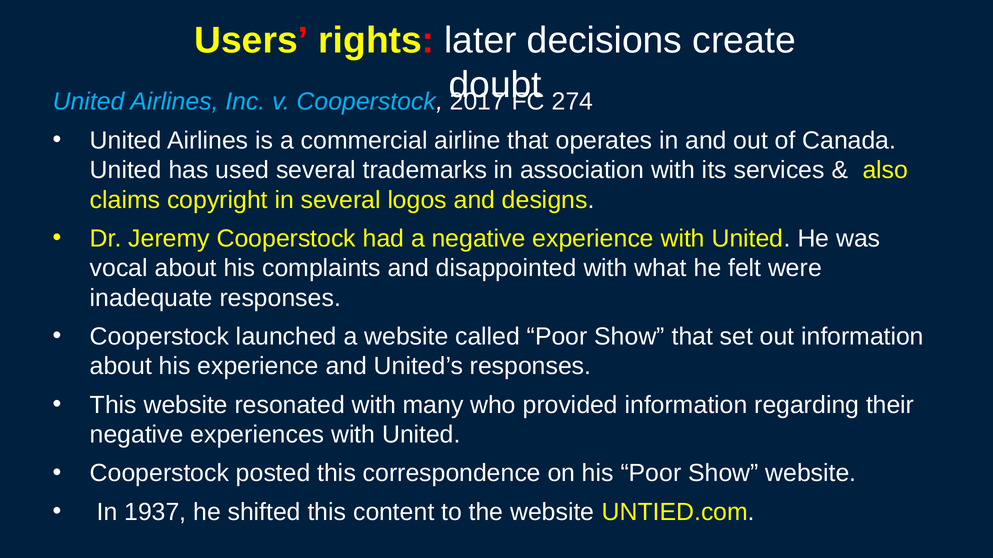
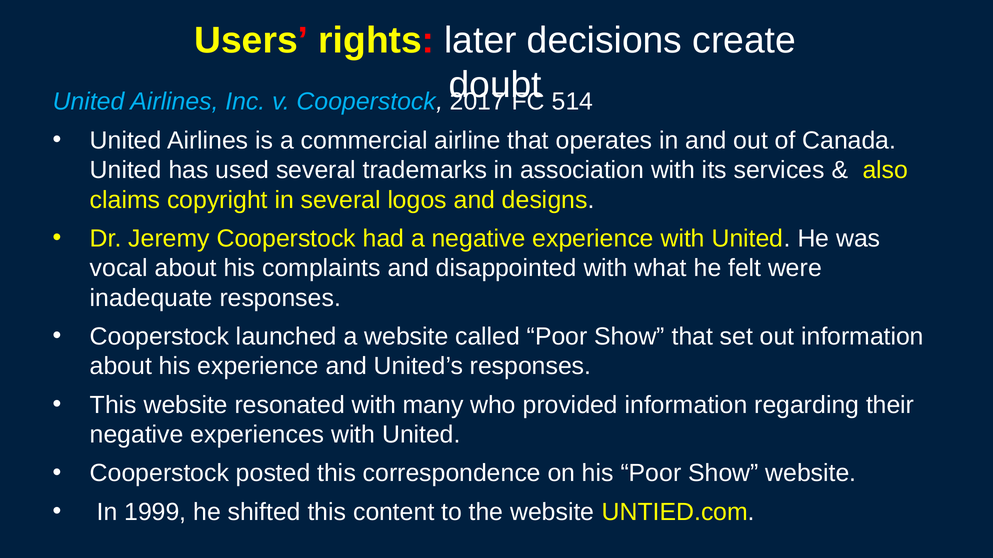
274: 274 -> 514 (572, 102)
1937: 1937 -> 1999 (155, 512)
